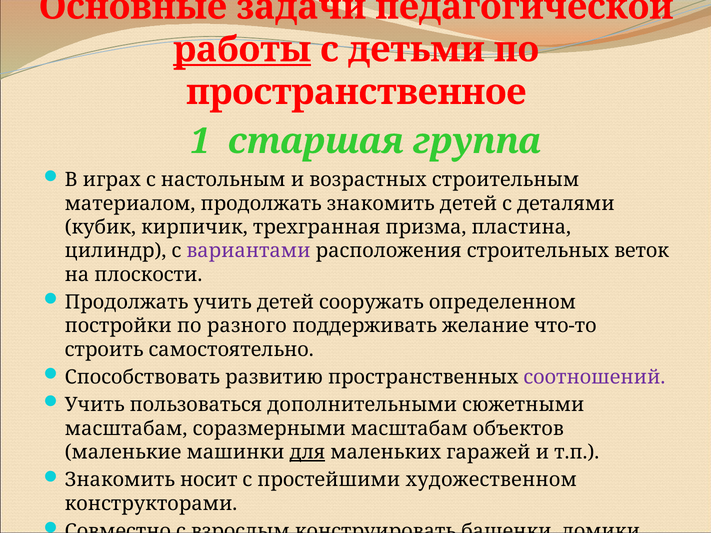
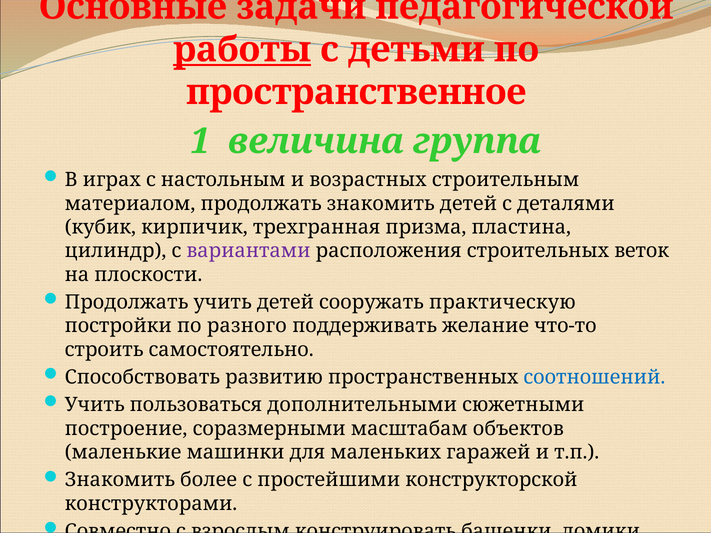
старшая: старшая -> величина (316, 141)
определенном: определенном -> практическую (502, 302)
соотношений colour: purple -> blue (594, 377)
масштабам: масштабам -> построение (126, 429)
для underline: present -> none (307, 453)
носит: носит -> более (209, 480)
художественном: художественном -> конструкторской (491, 480)
